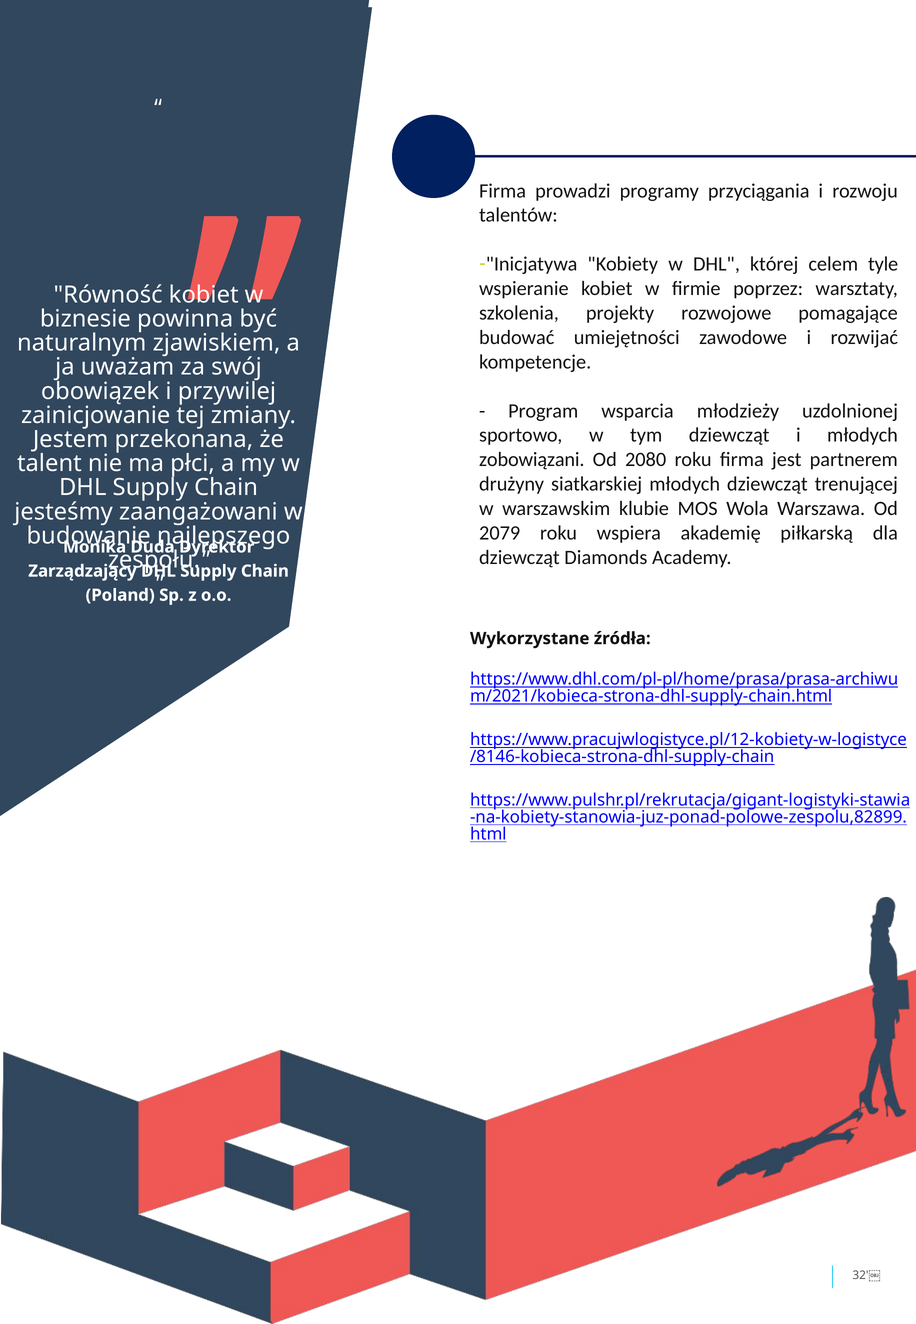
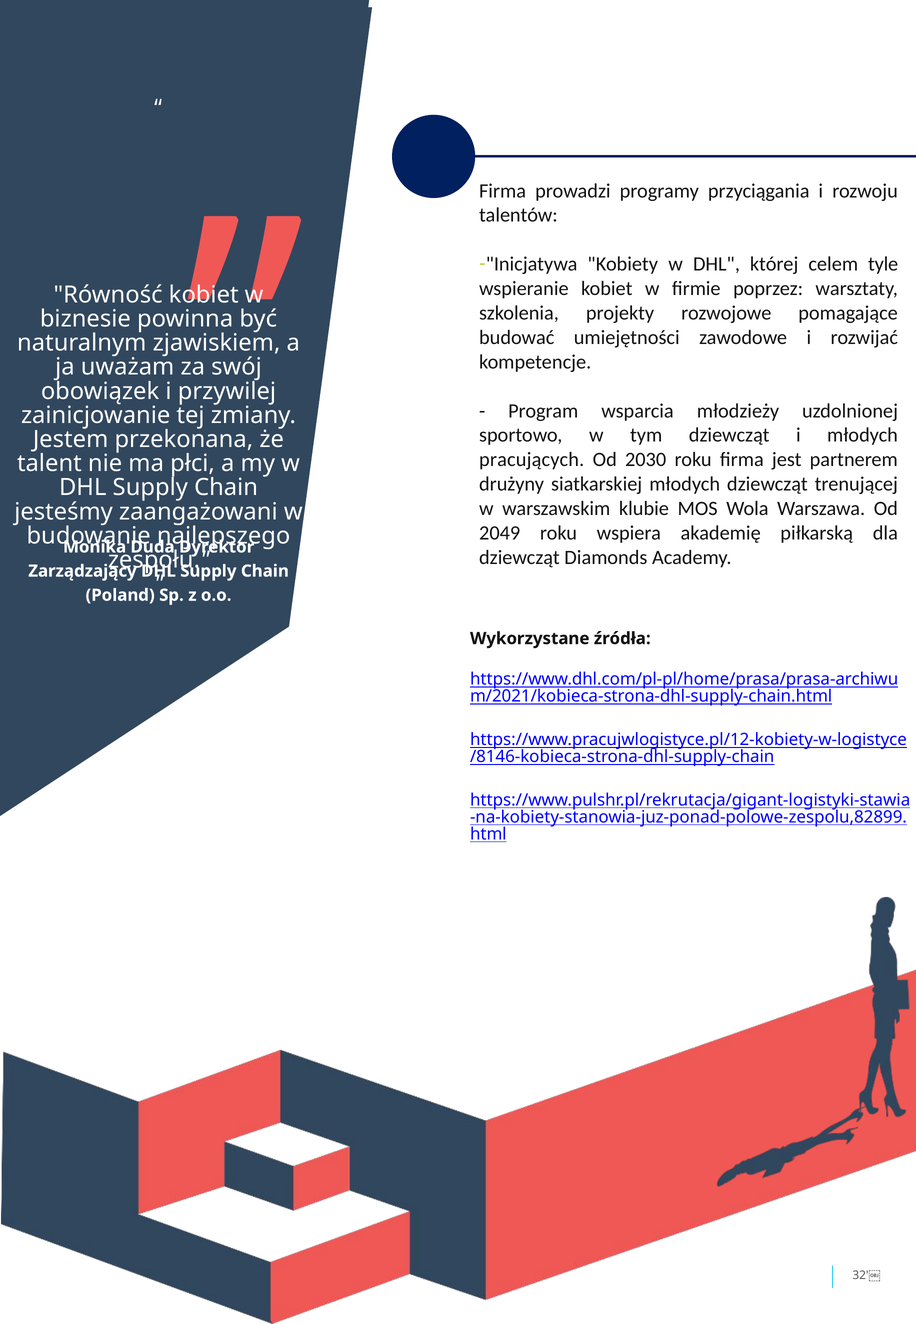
zobowiązani: zobowiązani -> pracujących (532, 459)
2080: 2080 -> 2030 (646, 459)
2079: 2079 -> 2049 (500, 533)
